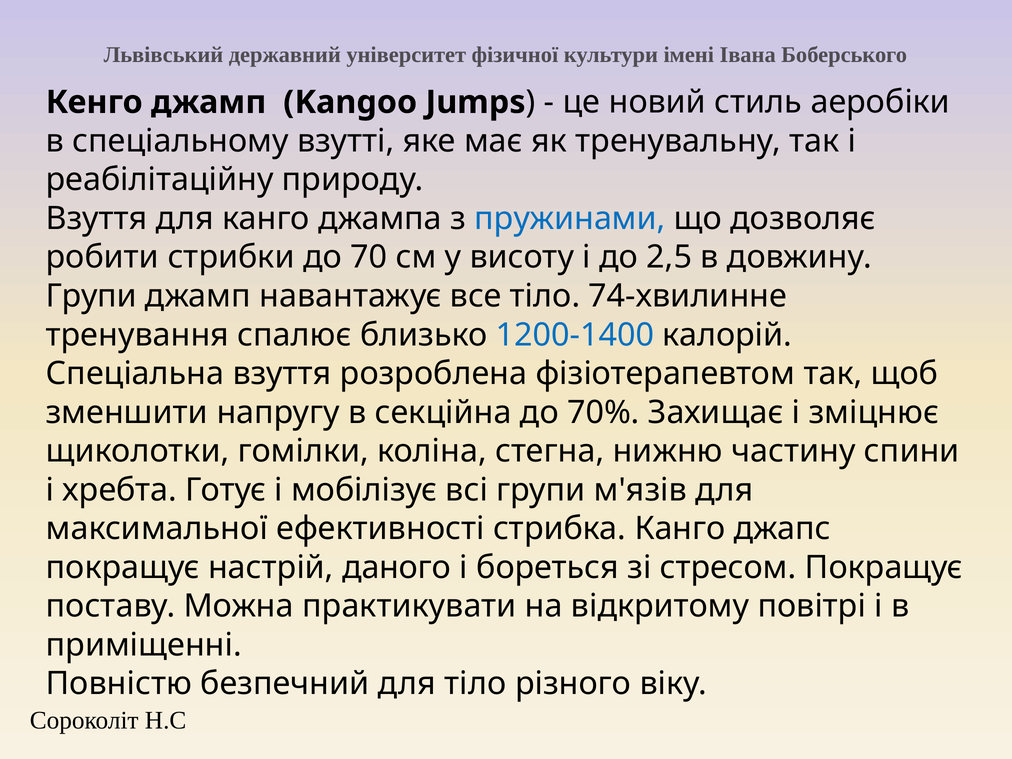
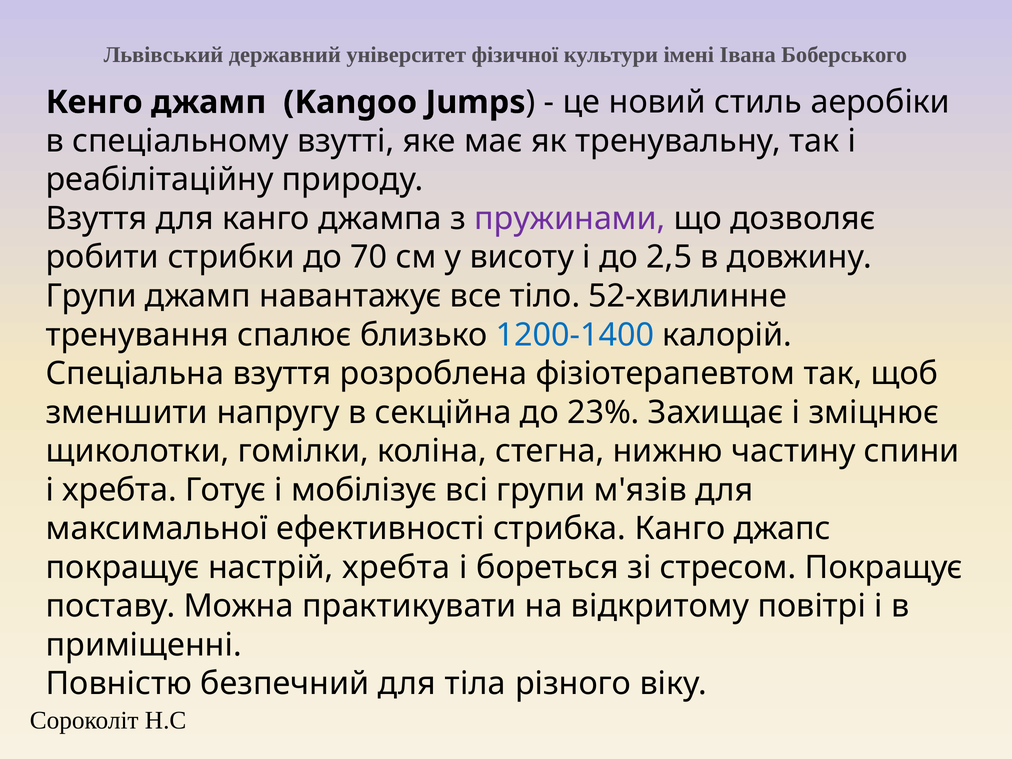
пружинами colour: blue -> purple (570, 219)
74-хвилинне: 74-хвилинне -> 52-хвилинне (688, 296)
70%: 70% -> 23% (603, 412)
настрій даного: даного -> хребта (396, 567)
для тіло: тіло -> тіла (475, 684)
